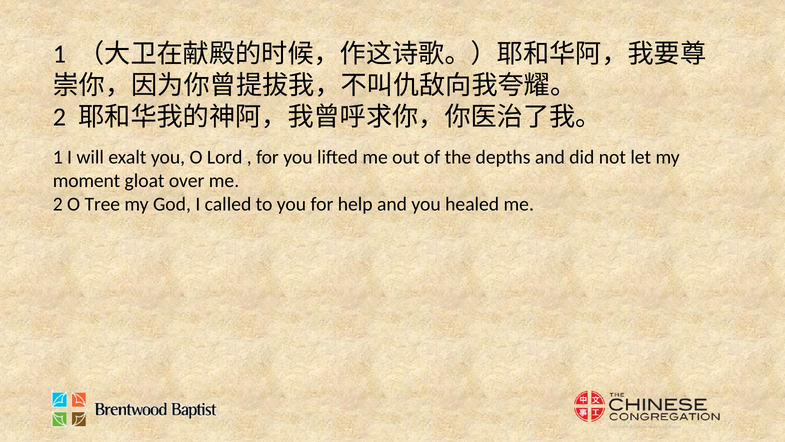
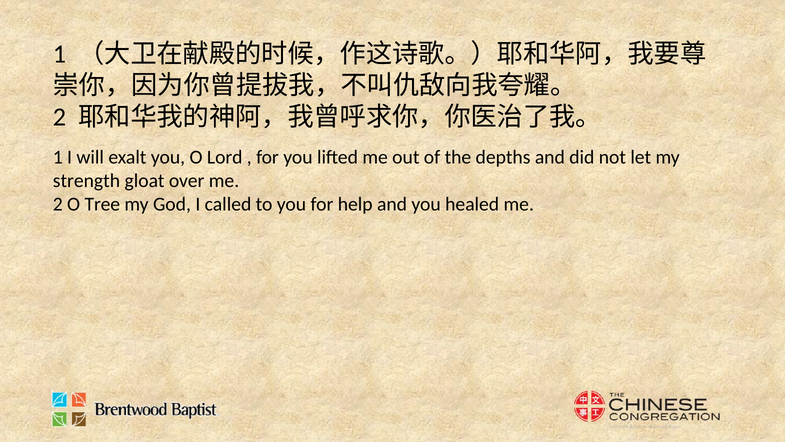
moment: moment -> strength (86, 181)
